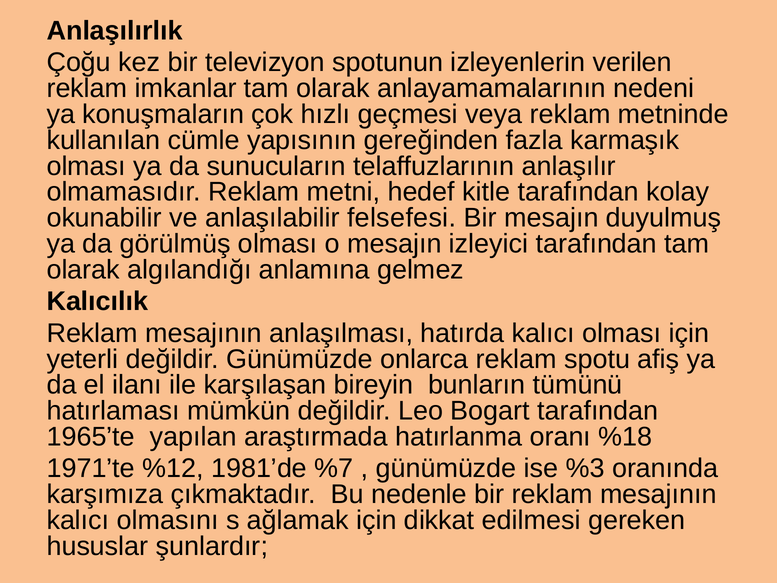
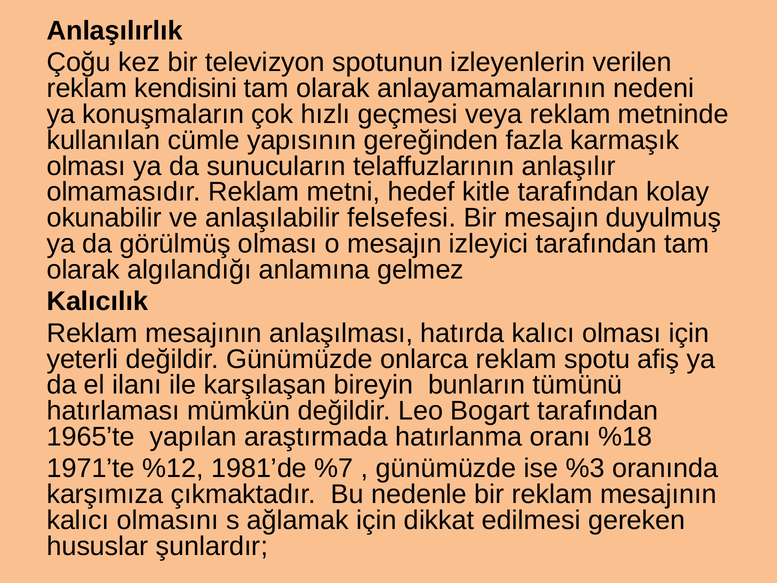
imkanlar: imkanlar -> kendisini (186, 88)
